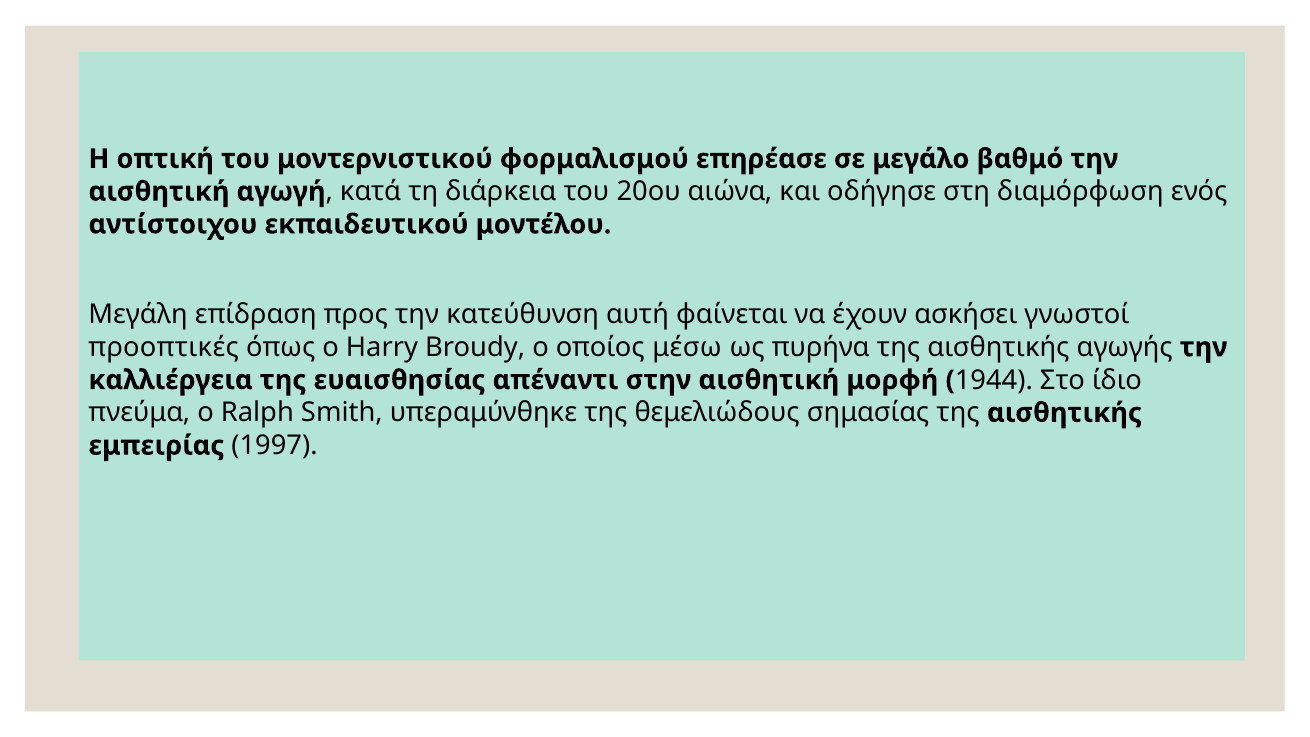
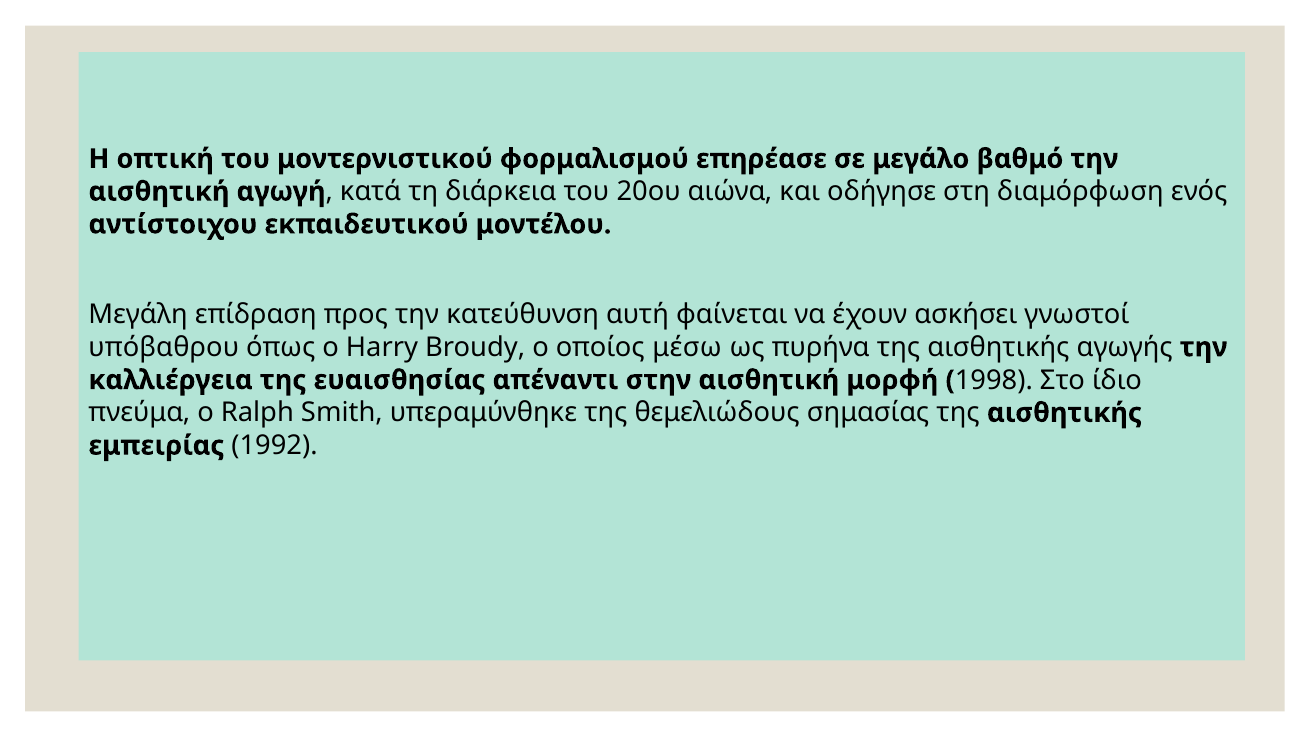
προοπτικές: προοπτικές -> υπόβαθρου (164, 347)
1944: 1944 -> 1998 (994, 380)
1997: 1997 -> 1992 (275, 446)
